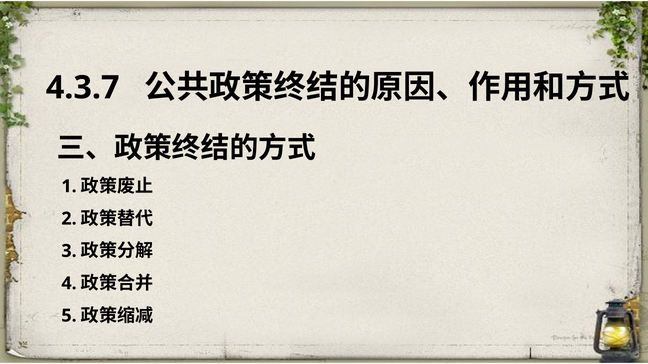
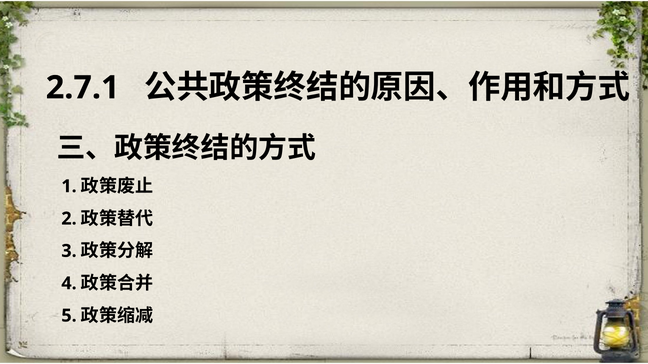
4.3.7: 4.3.7 -> 2.7.1 (83, 88)
